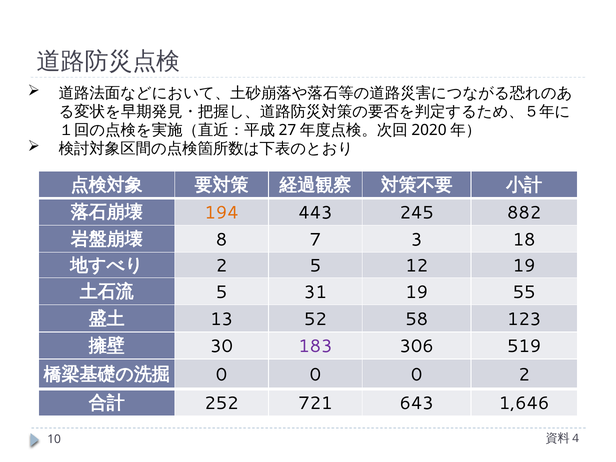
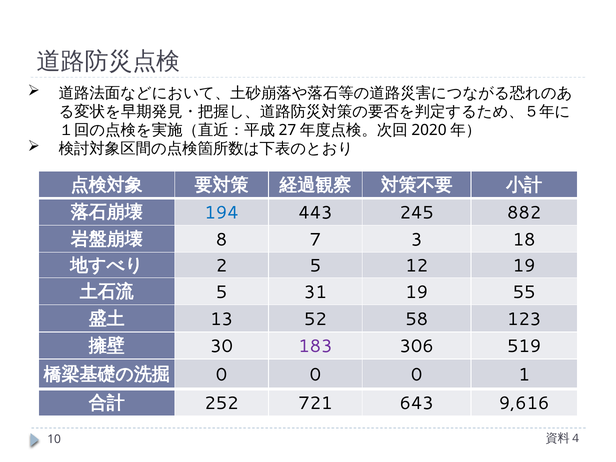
194 colour: orange -> blue (222, 213)
0 2: 2 -> 1 (524, 375)
1,646: 1,646 -> 9,616 (524, 404)
